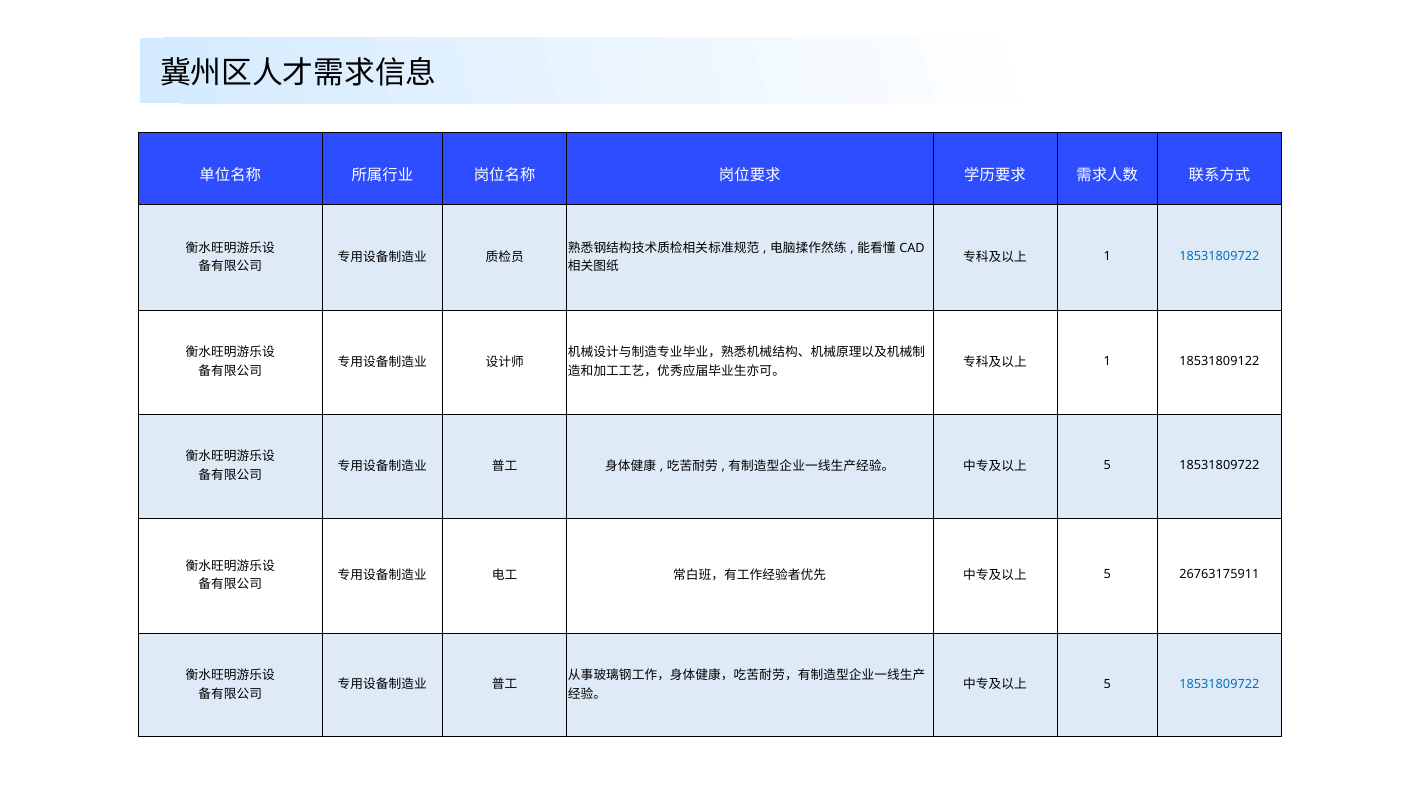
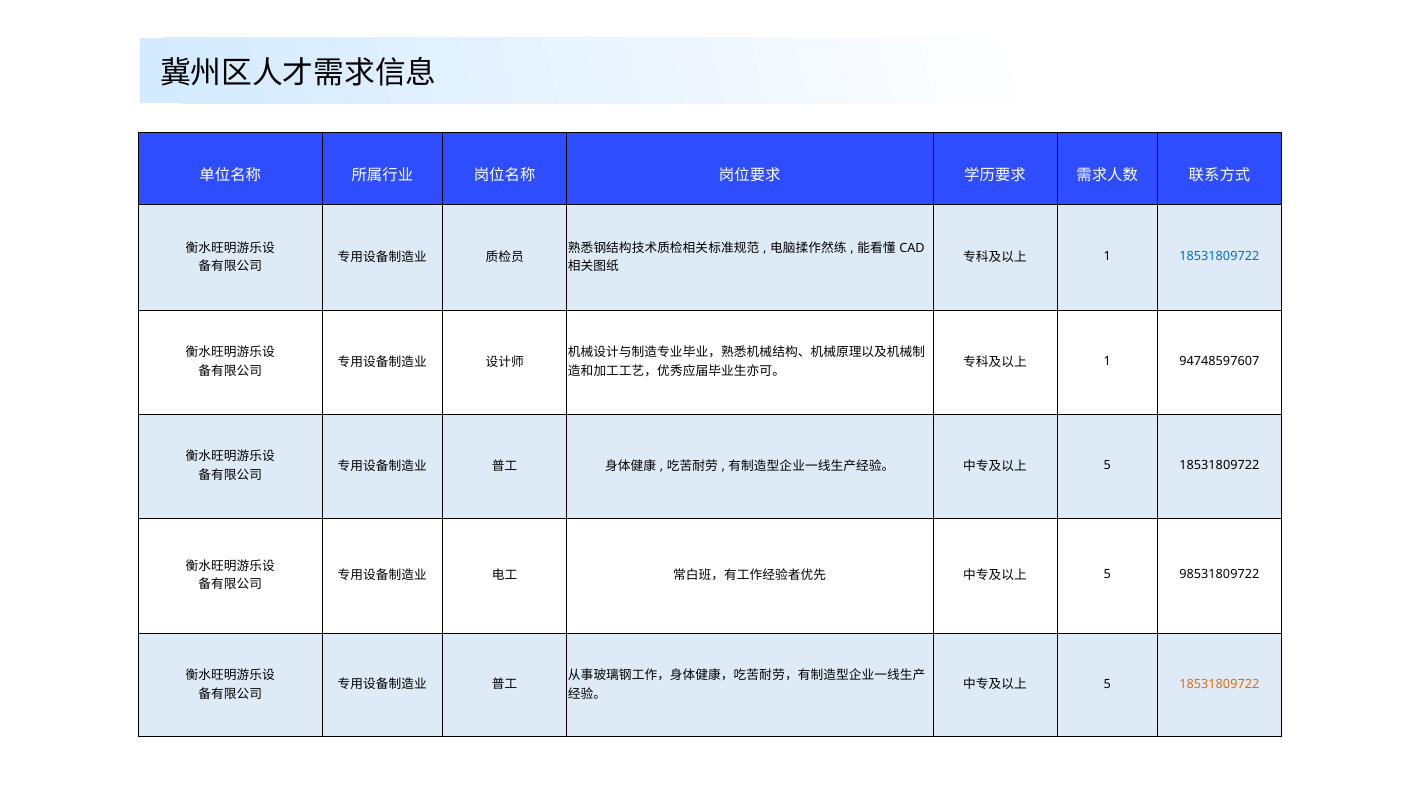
18531809122: 18531809122 -> 94748597607 (1219, 362)
26763175911: 26763175911 -> 98531809722 (1219, 575)
18531809722 colour: blue -> orange (1219, 684)
